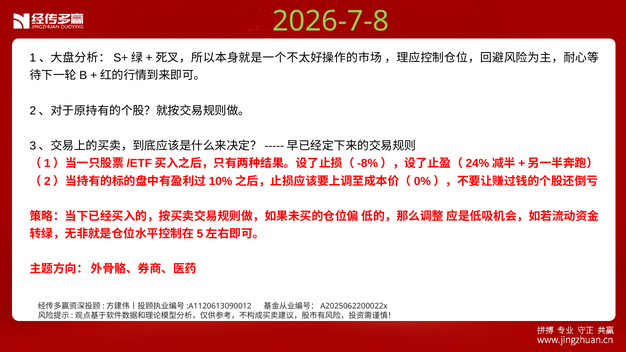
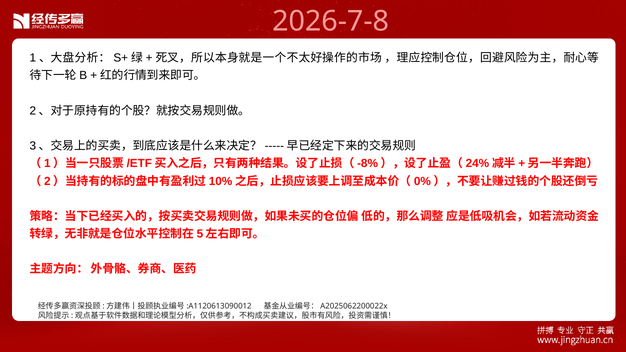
2026-7-8 colour: light green -> pink (331, 22)
